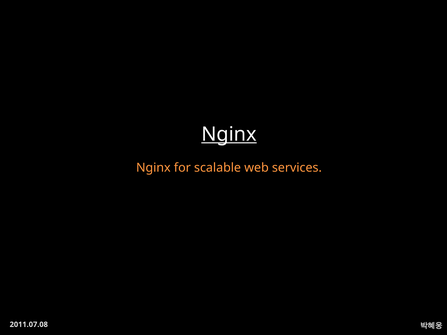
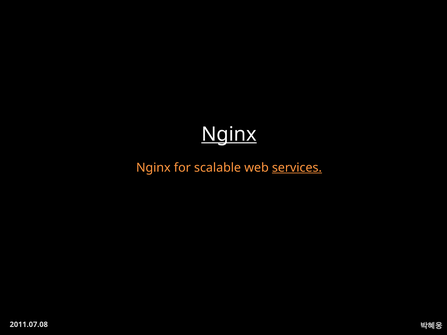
services underline: none -> present (297, 168)
